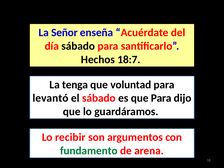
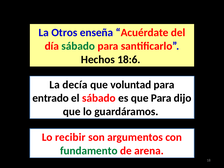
Señor: Señor -> Otros (64, 33)
sábado colour: black -> green (78, 46)
18:7: 18:7 -> 18:6 (129, 60)
tenga: tenga -> decía (75, 85)
levantó: levantó -> entrado (51, 98)
